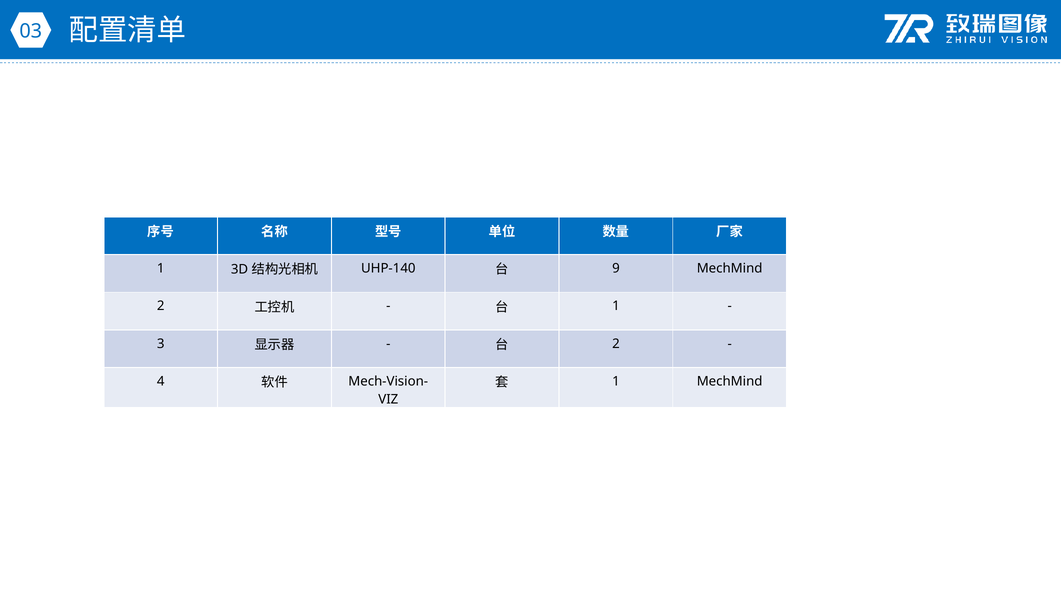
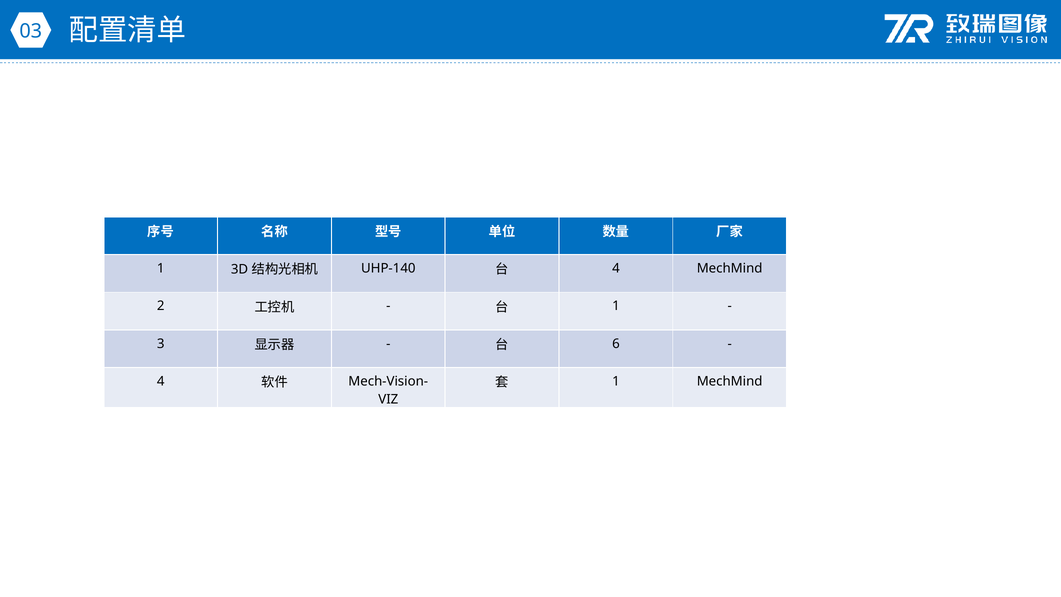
9: 9 -> 4 (616, 268)
2: 2 -> 6 (616, 344)
